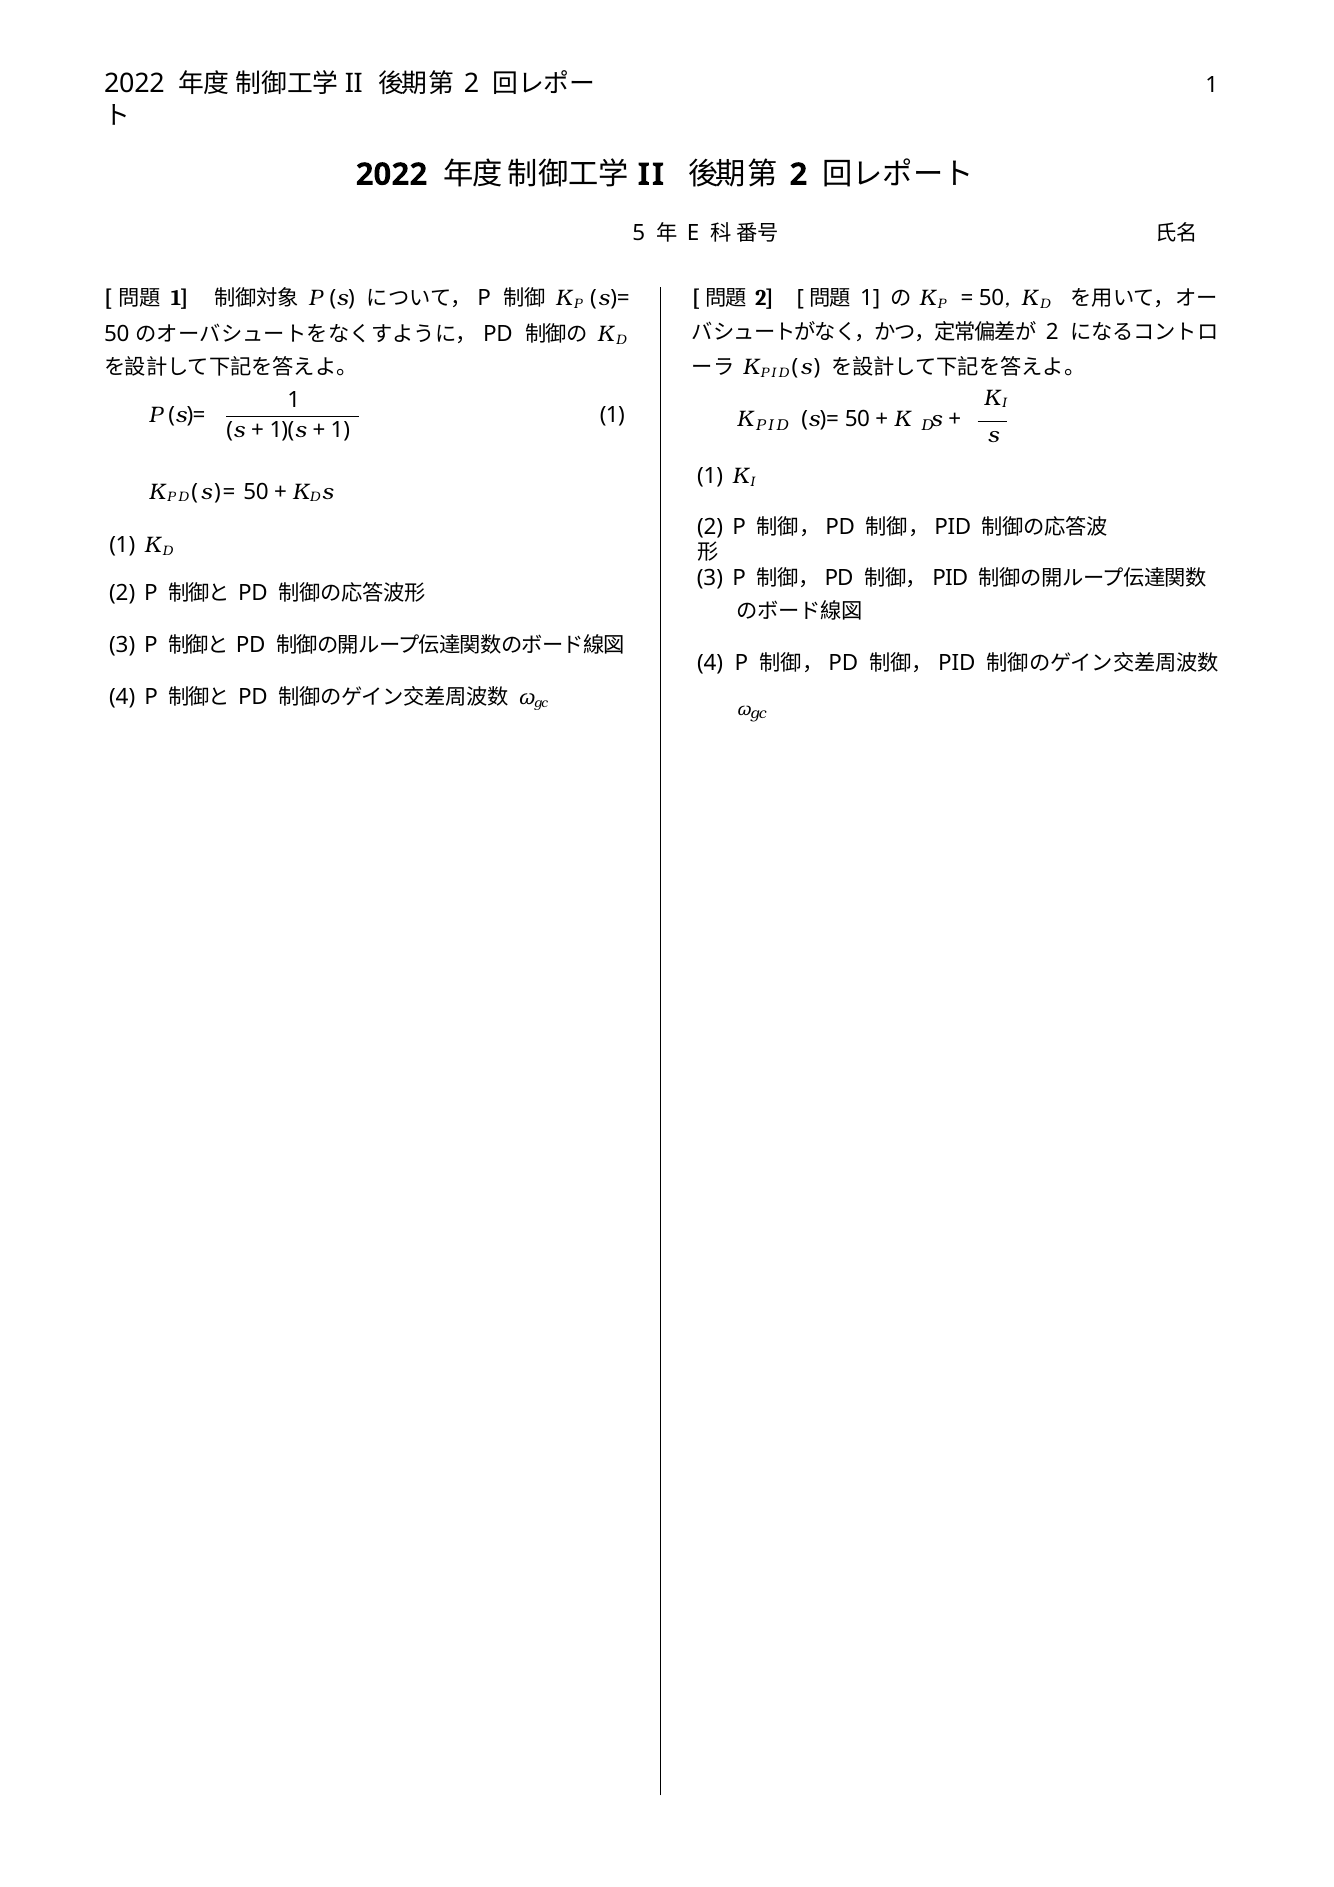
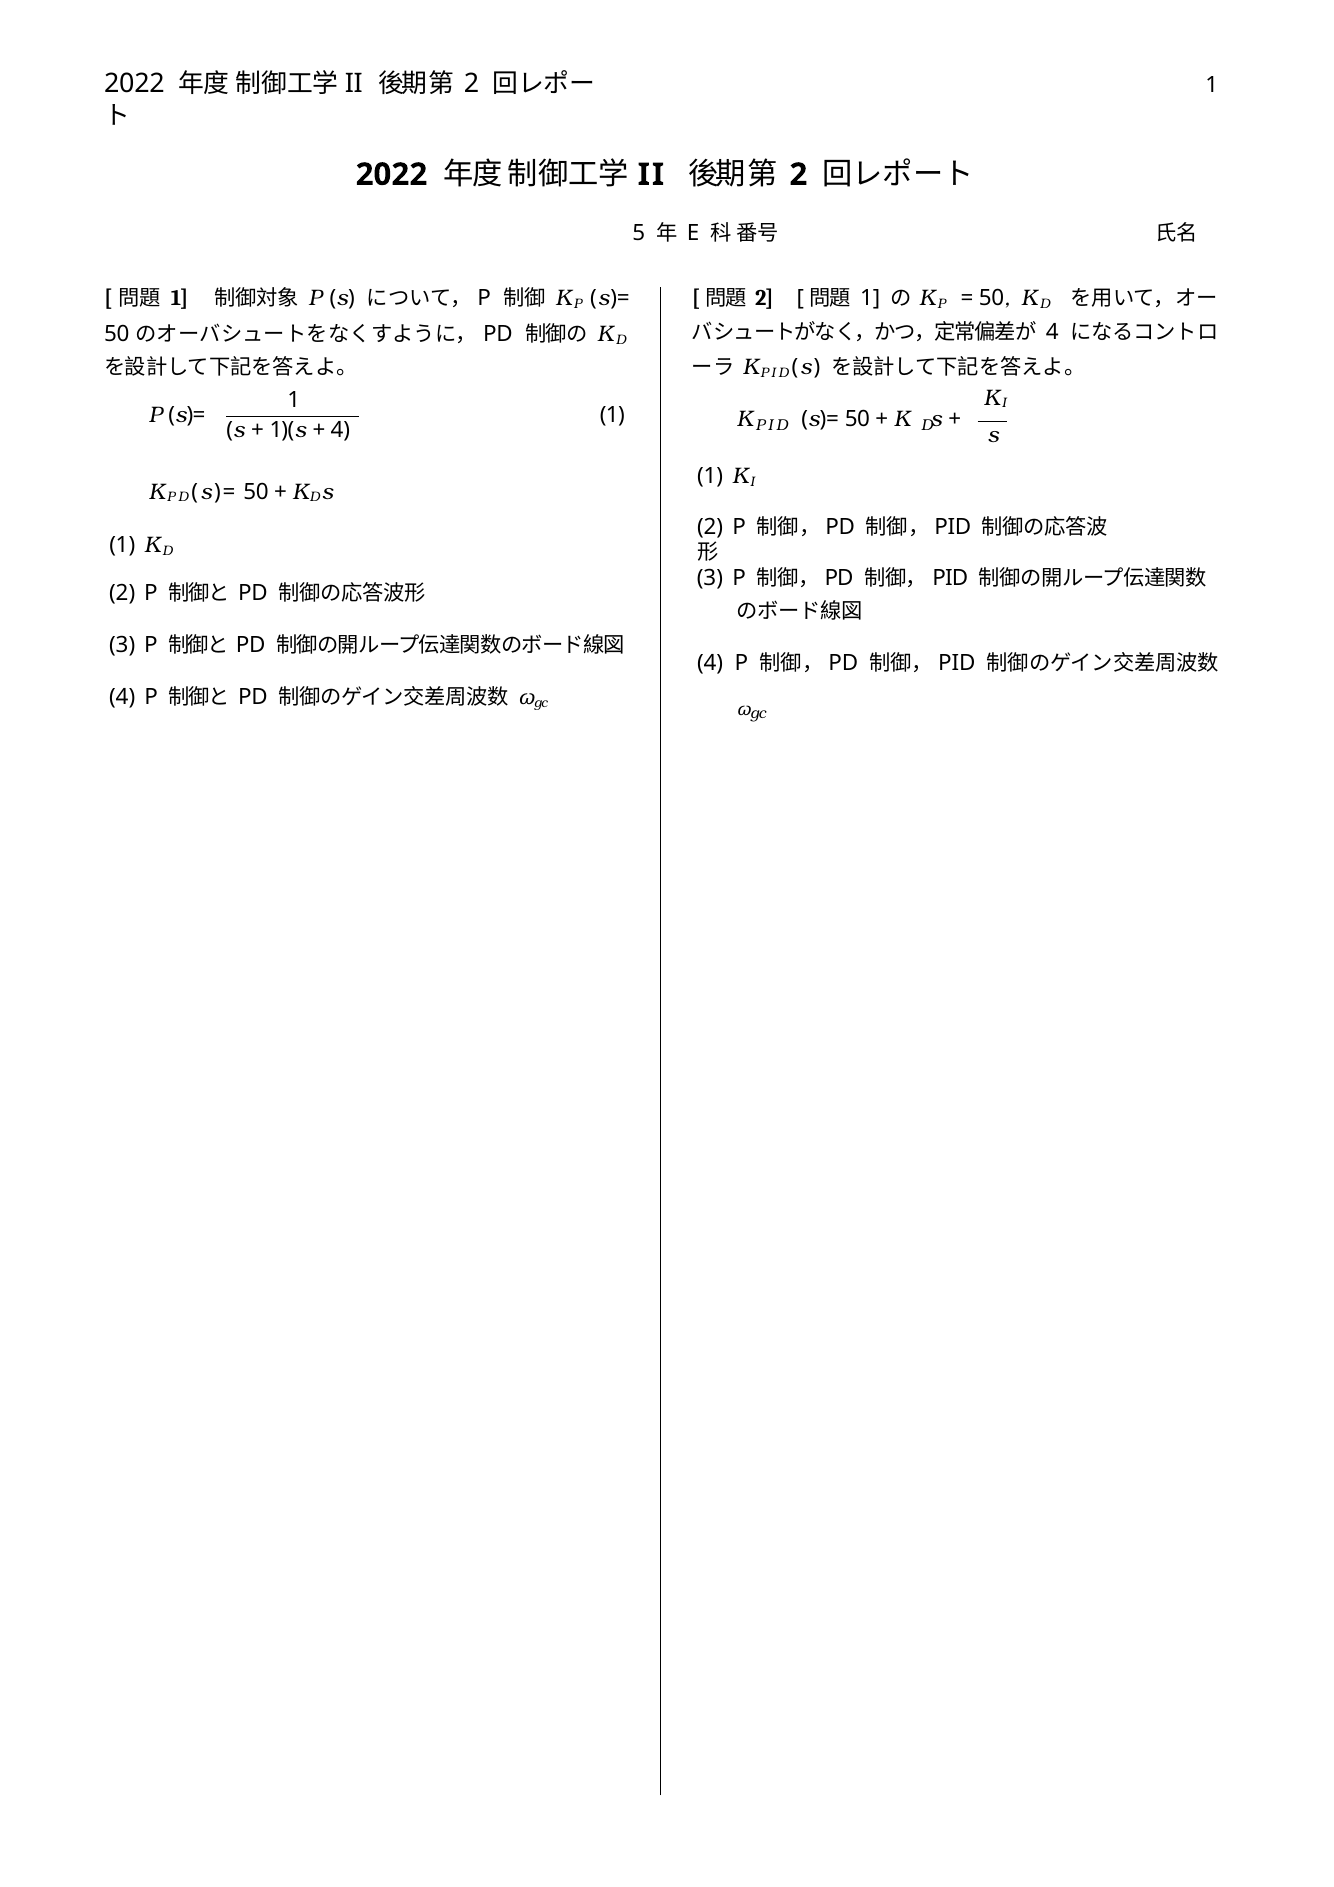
2: 2 -> 4 (1052, 332)
1: 1 -> 4 (340, 430)
